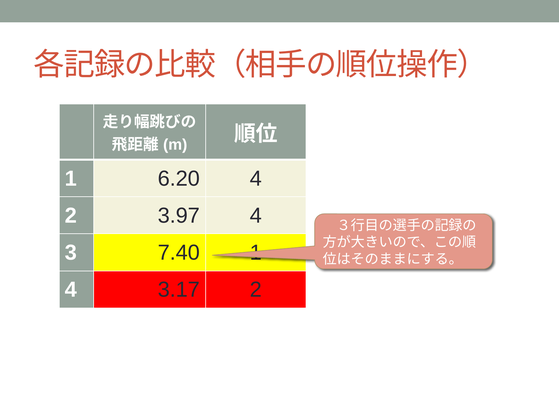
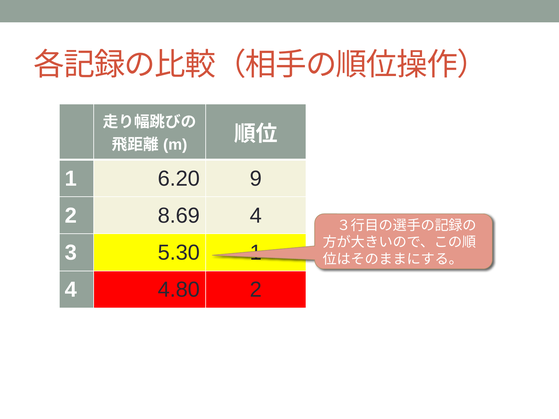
6.20 4: 4 -> 9 (256, 179)
3.97: 3.97 -> 8.69 (179, 216)
7.40: 7.40 -> 5.30 (179, 253)
3.17: 3.17 -> 4.80 (179, 290)
